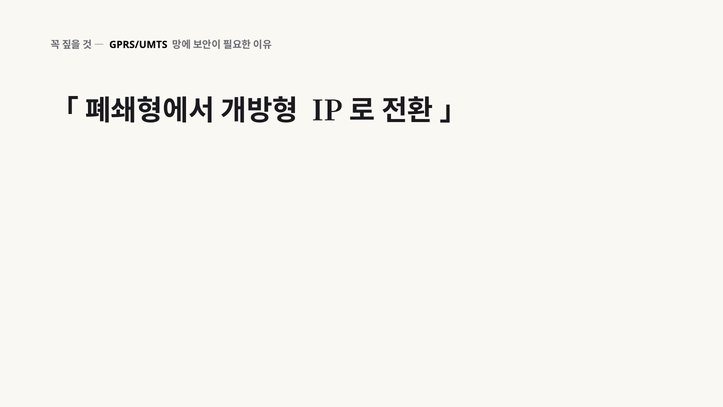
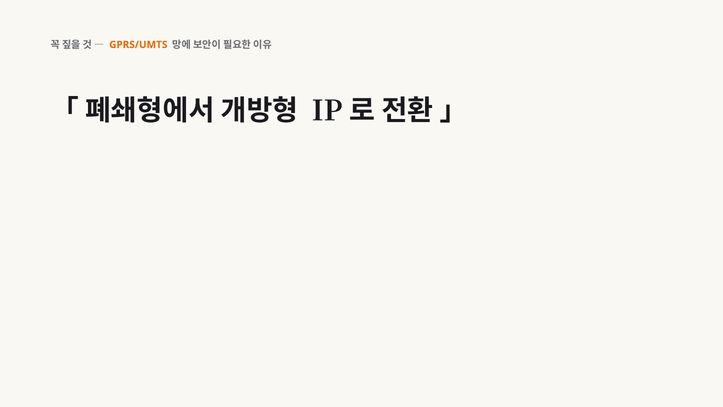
GPRS/UMTS colour: black -> orange (138, 45)
